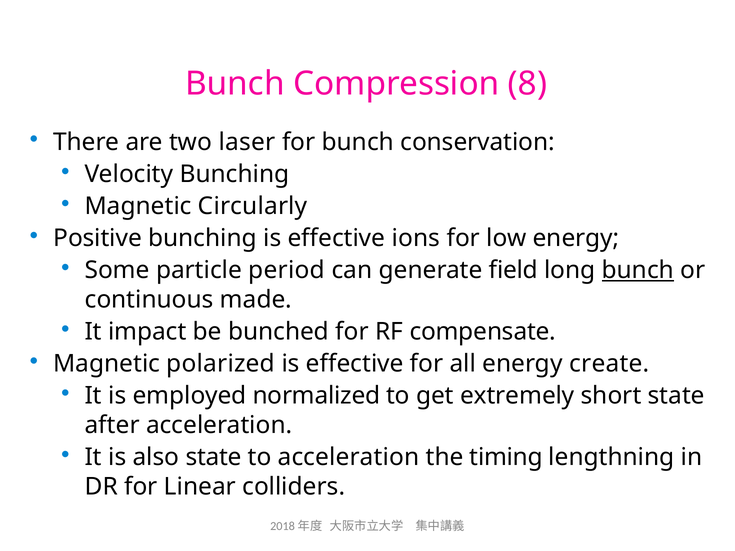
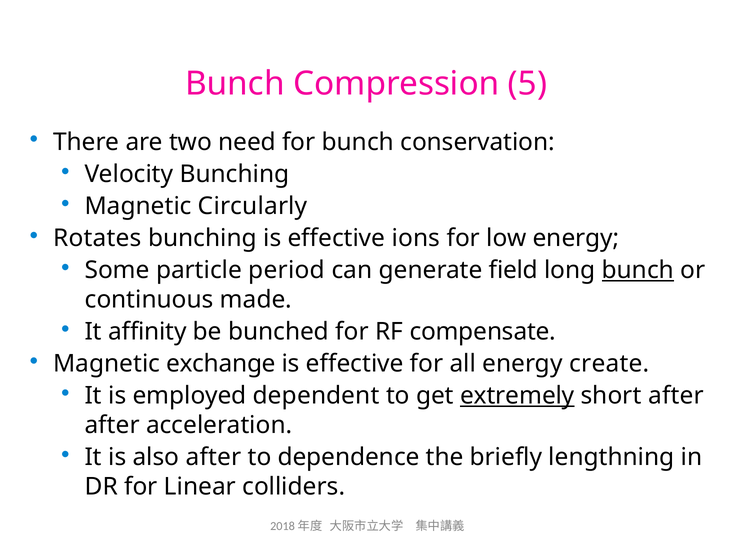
8: 8 -> 5 (527, 84)
laser: laser -> need (247, 142)
Positive: Positive -> Rotates (97, 238)
impact: impact -> affinity (147, 332)
polarized: polarized -> exchange (221, 364)
normalized: normalized -> dependent (316, 396)
extremely underline: none -> present (517, 396)
short state: state -> after (676, 396)
also state: state -> after (213, 458)
to acceleration: acceleration -> dependence (349, 458)
timing: timing -> briefly (506, 458)
